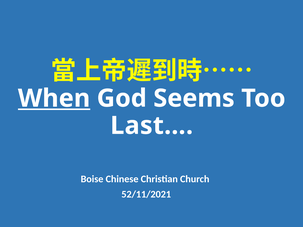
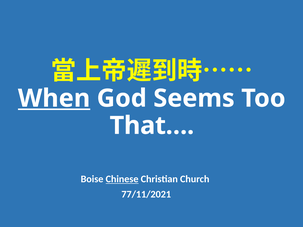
Last…: Last… -> That… (152, 126)
Chinese underline: none -> present (122, 179)
52/11/2021: 52/11/2021 -> 77/11/2021 (146, 194)
